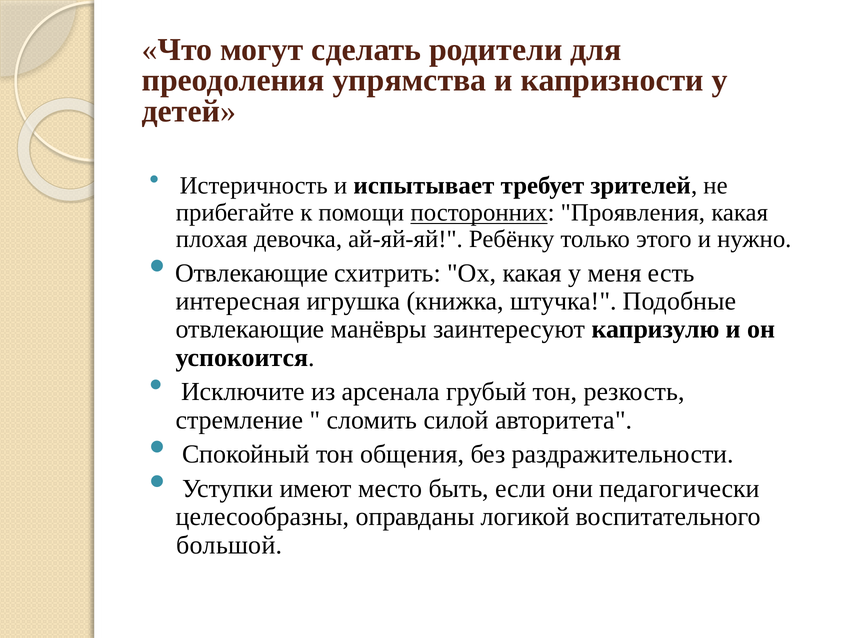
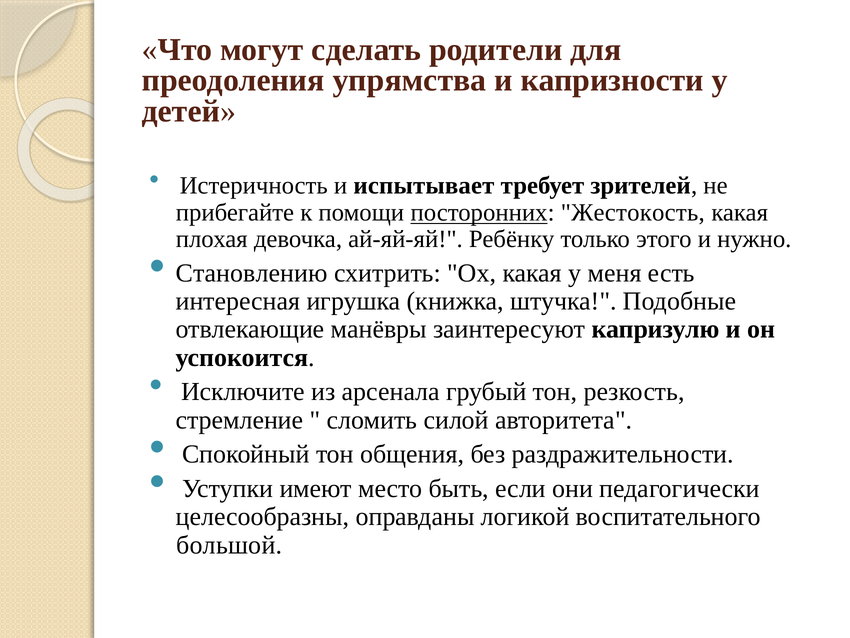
Проявления: Проявления -> Жестокость (633, 212)
Отвлекающие: Отвлекающие -> Становлению (252, 273)
